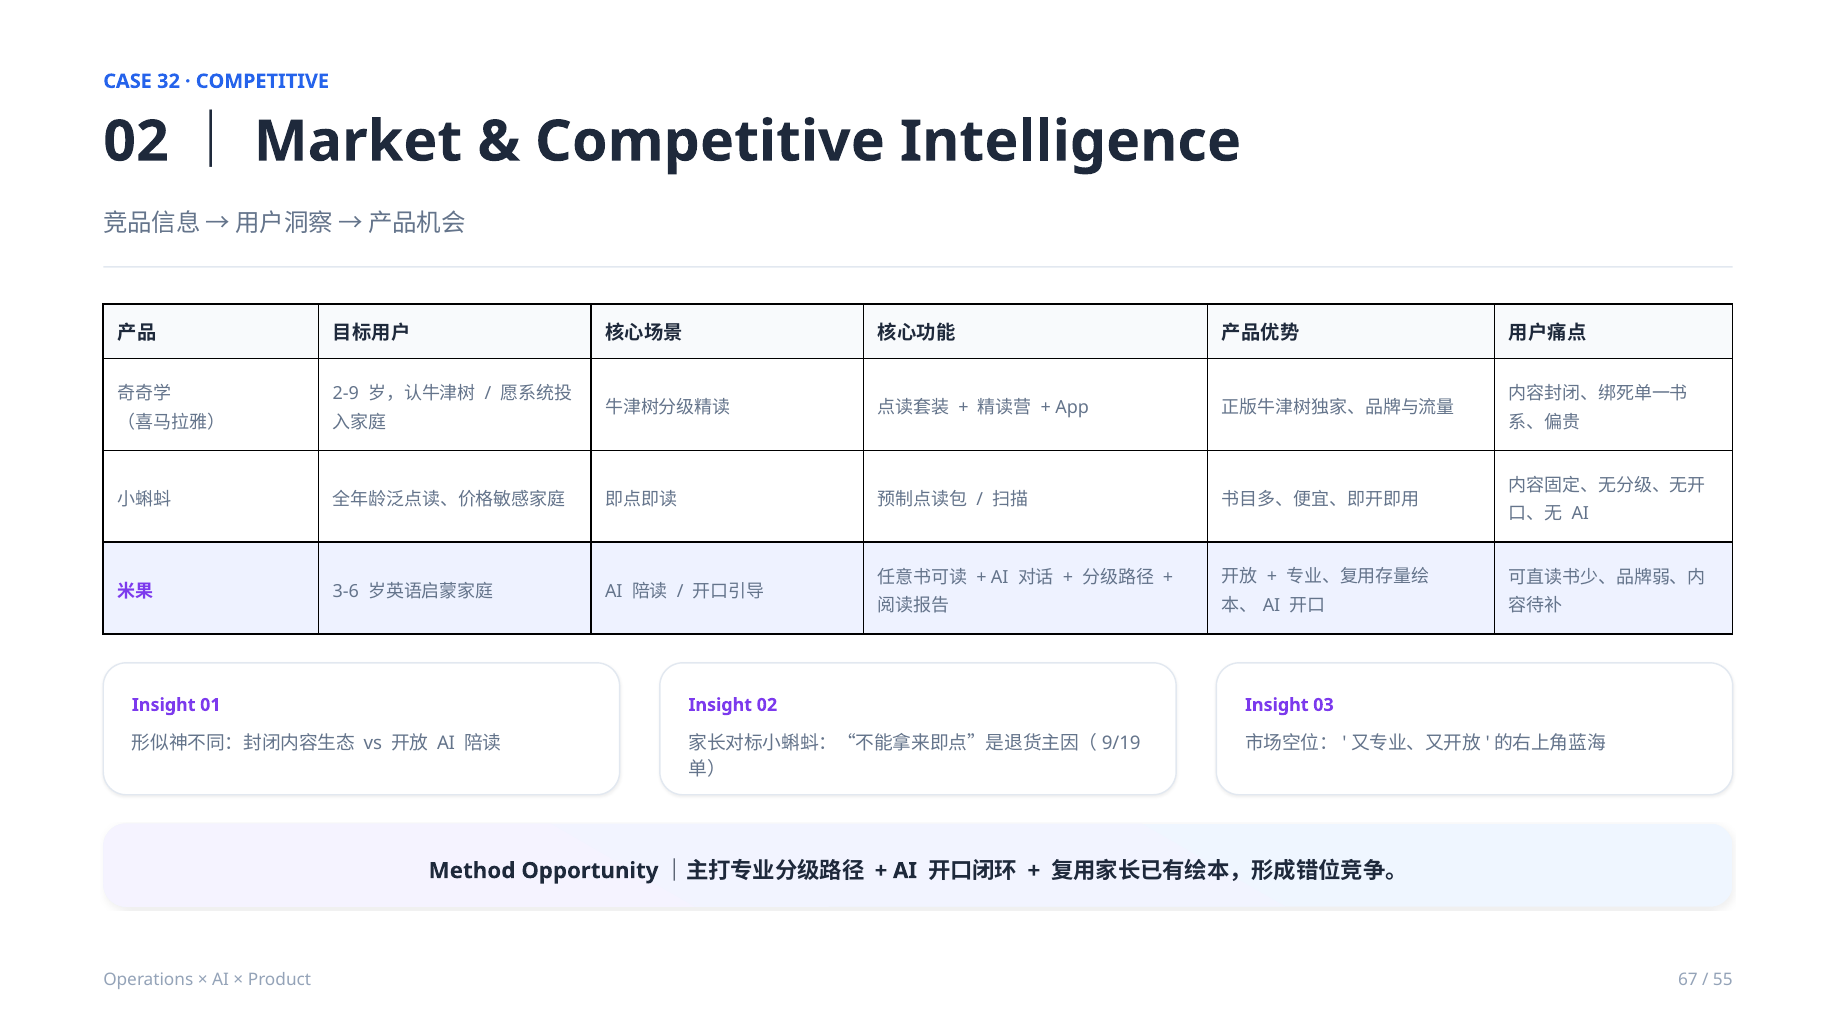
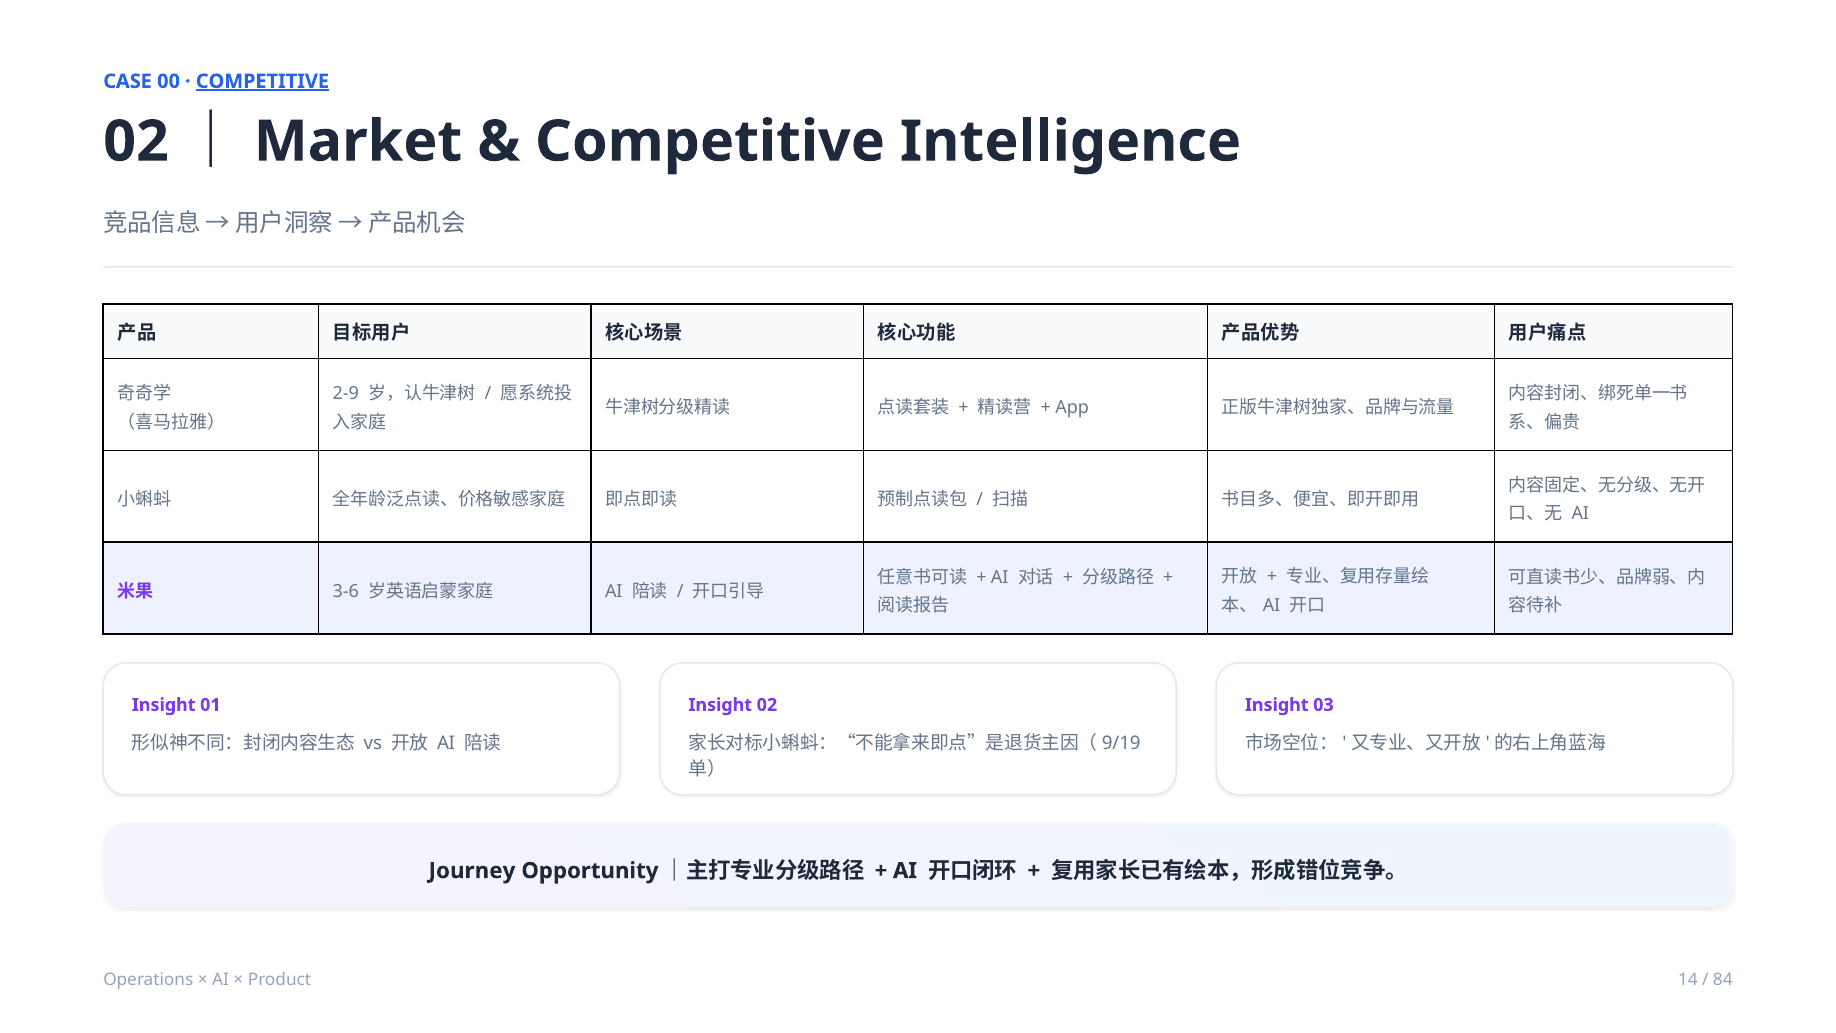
32: 32 -> 00 (169, 81)
COMPETITIVE underline: none -> present (262, 81)
Method: Method -> Journey (472, 871)
67: 67 -> 14 (1688, 980)
55: 55 -> 84 (1723, 980)
